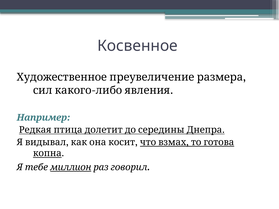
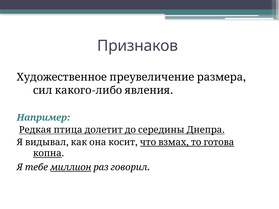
Косвенное: Косвенное -> Признаков (138, 46)
